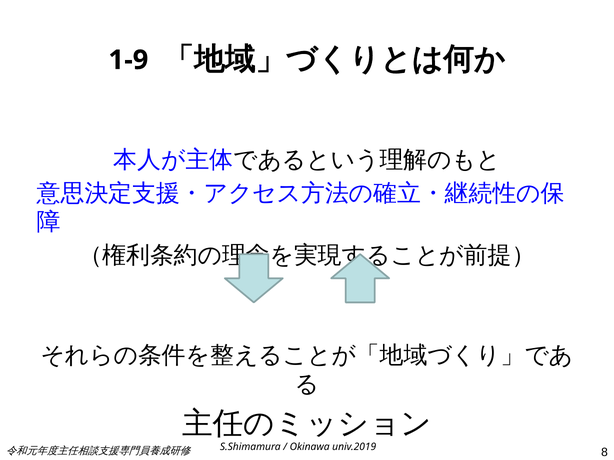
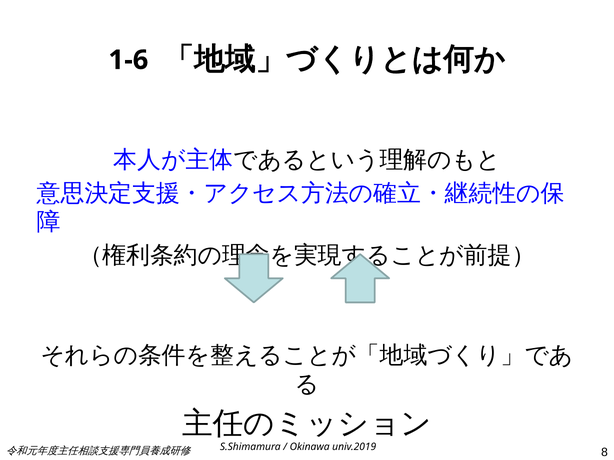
1-9: 1-9 -> 1-6 (128, 60)
